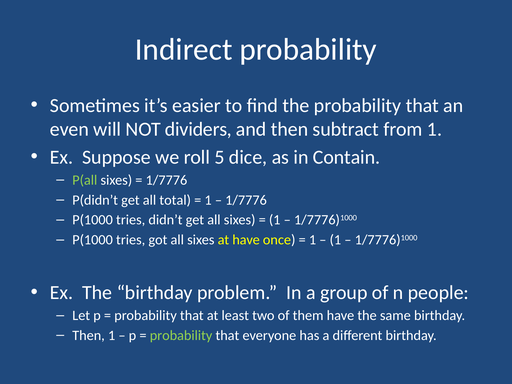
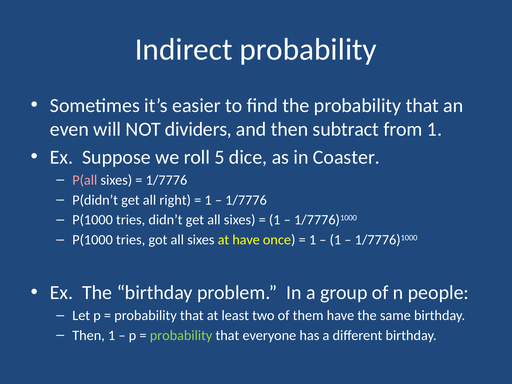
Contain: Contain -> Coaster (346, 157)
P(all colour: light green -> pink (85, 180)
total: total -> right (175, 200)
